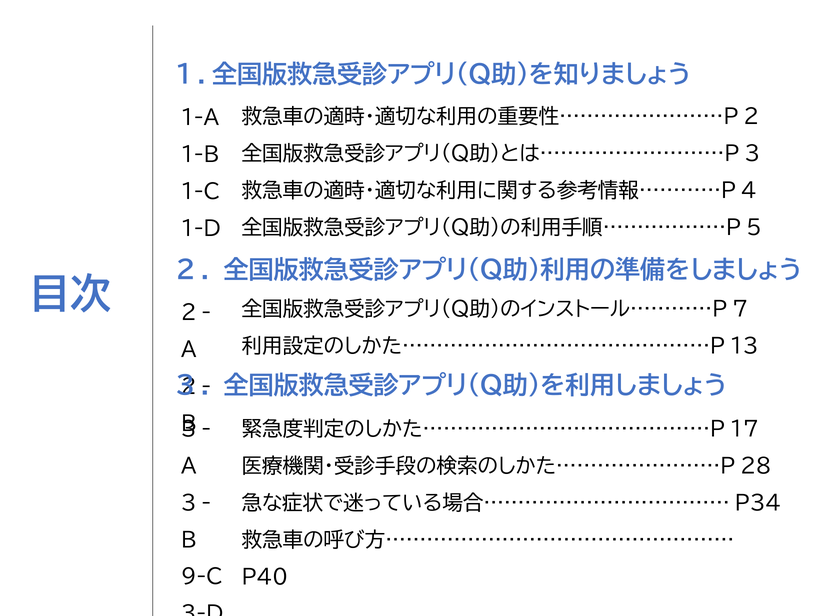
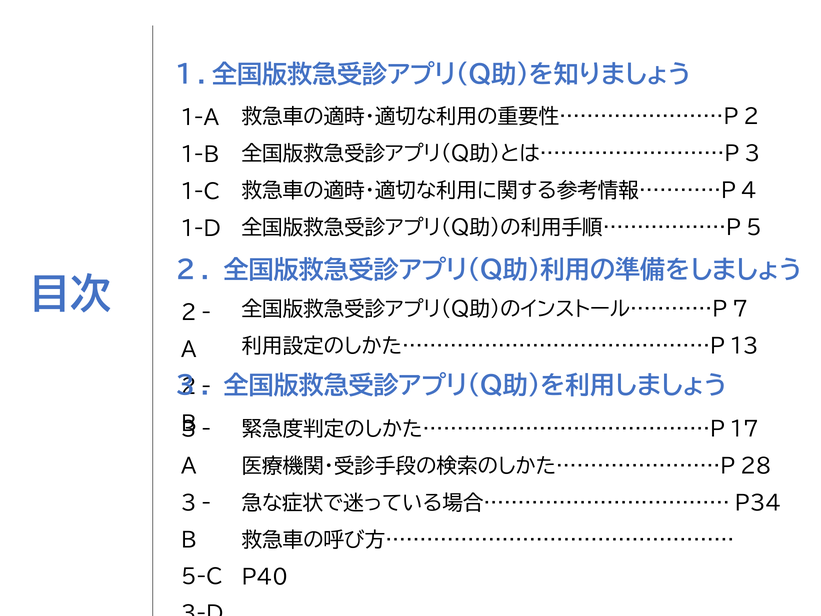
9-C: 9-C -> 5-C (202, 577)
